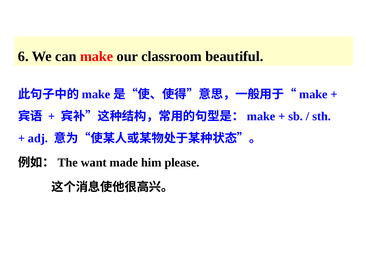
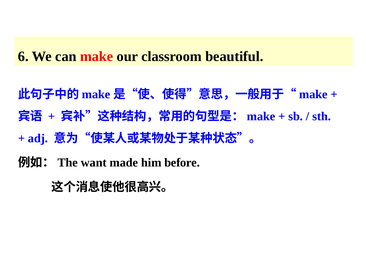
please: please -> before (182, 162)
